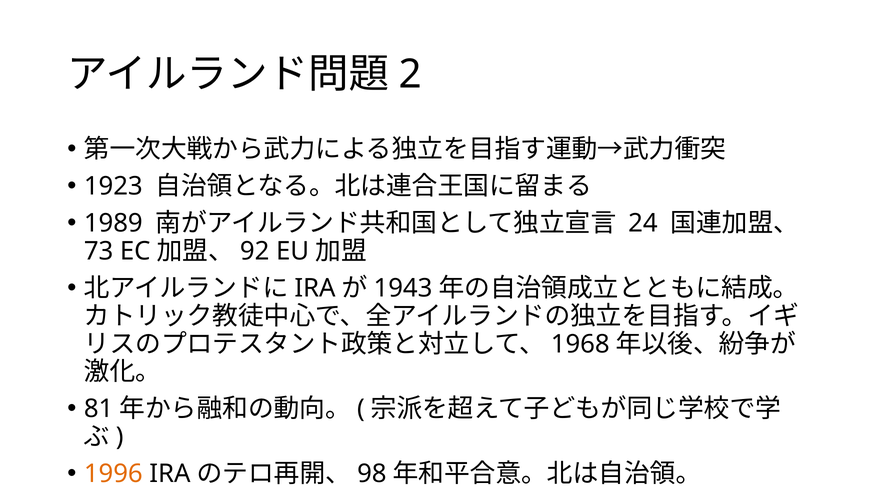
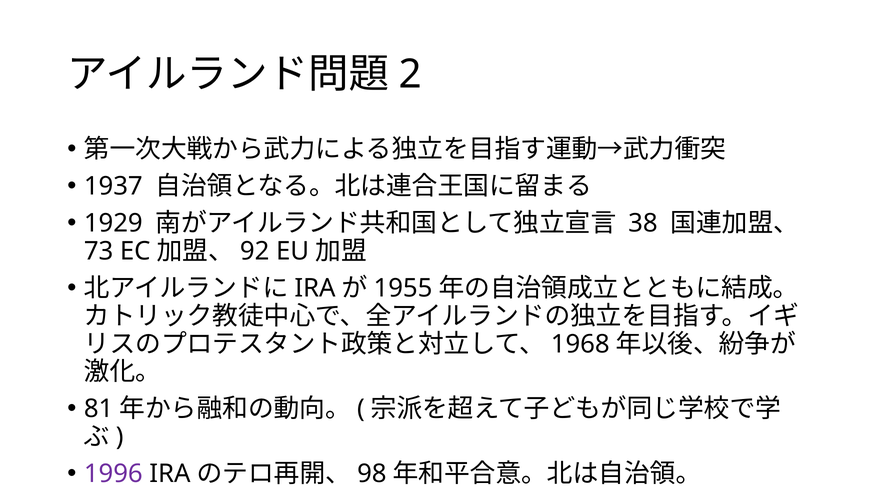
1923: 1923 -> 1937 (113, 186)
1989: 1989 -> 1929 (113, 223)
24: 24 -> 38 (643, 223)
1943: 1943 -> 1955 (403, 288)
1996 colour: orange -> purple (113, 474)
